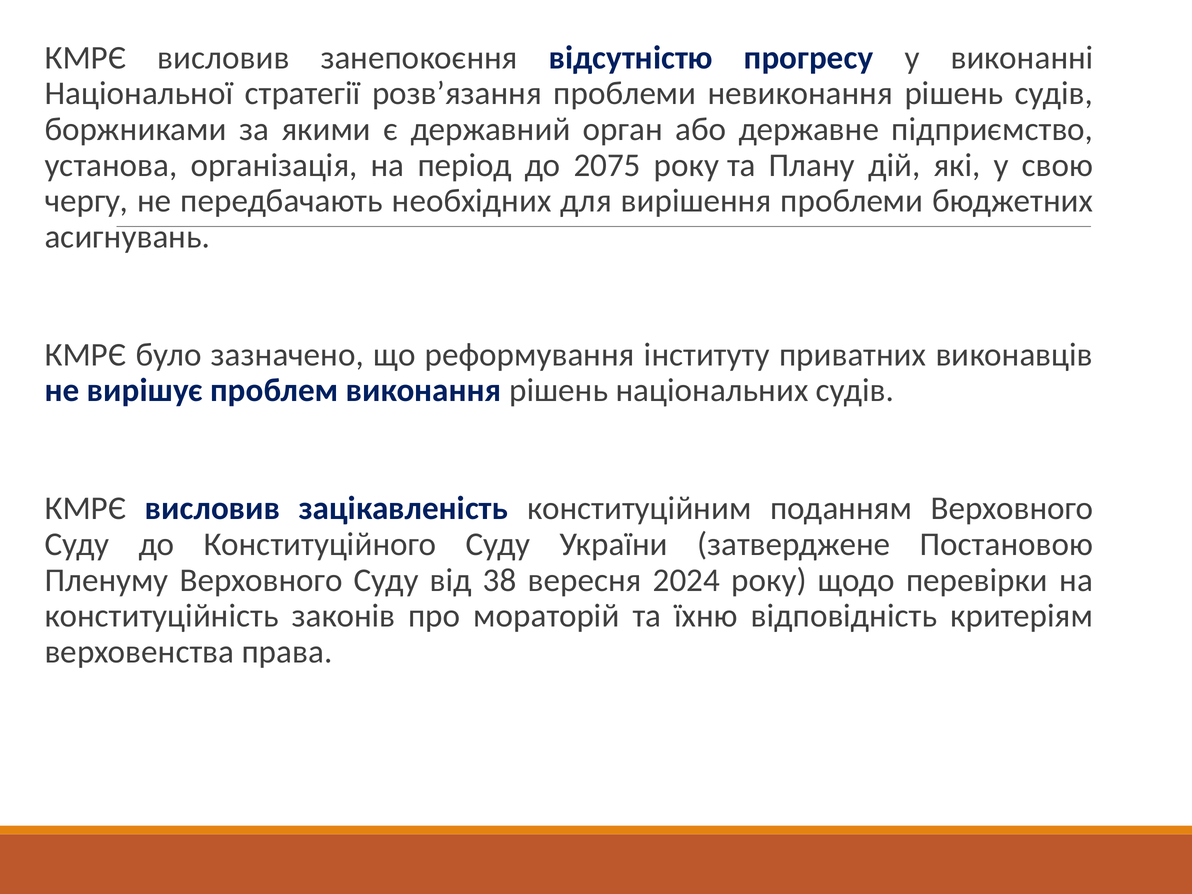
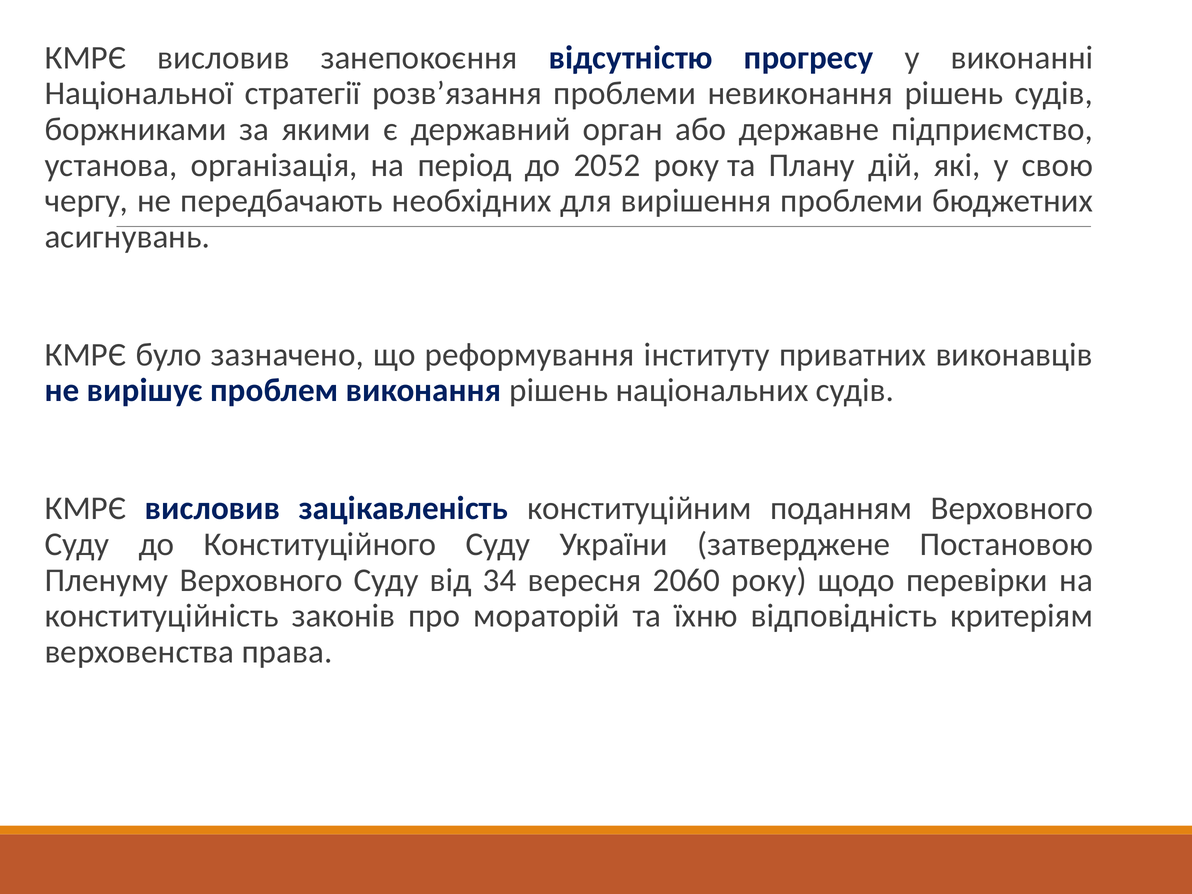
2075: 2075 -> 2052 (607, 165)
38: 38 -> 34 (500, 580)
2024: 2024 -> 2060 (686, 580)
